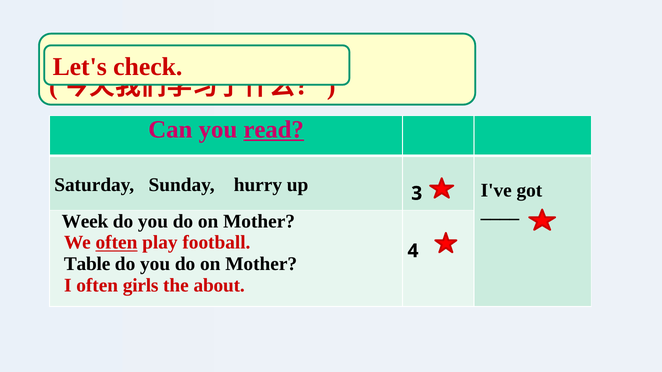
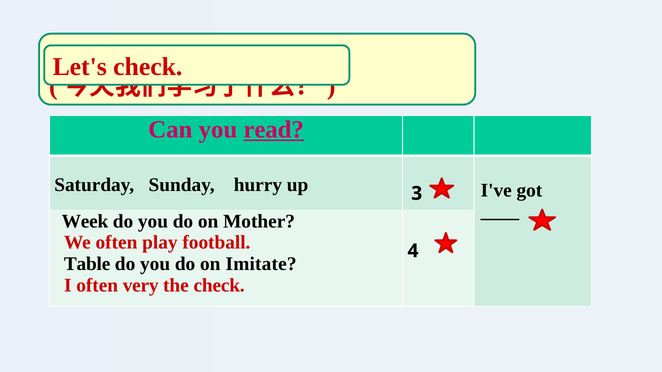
often underline: present -> none (116, 243)
Mother: Mother -> Imitate (261, 264)
girls: girls -> very (141, 286)
the about: about -> check (219, 286)
